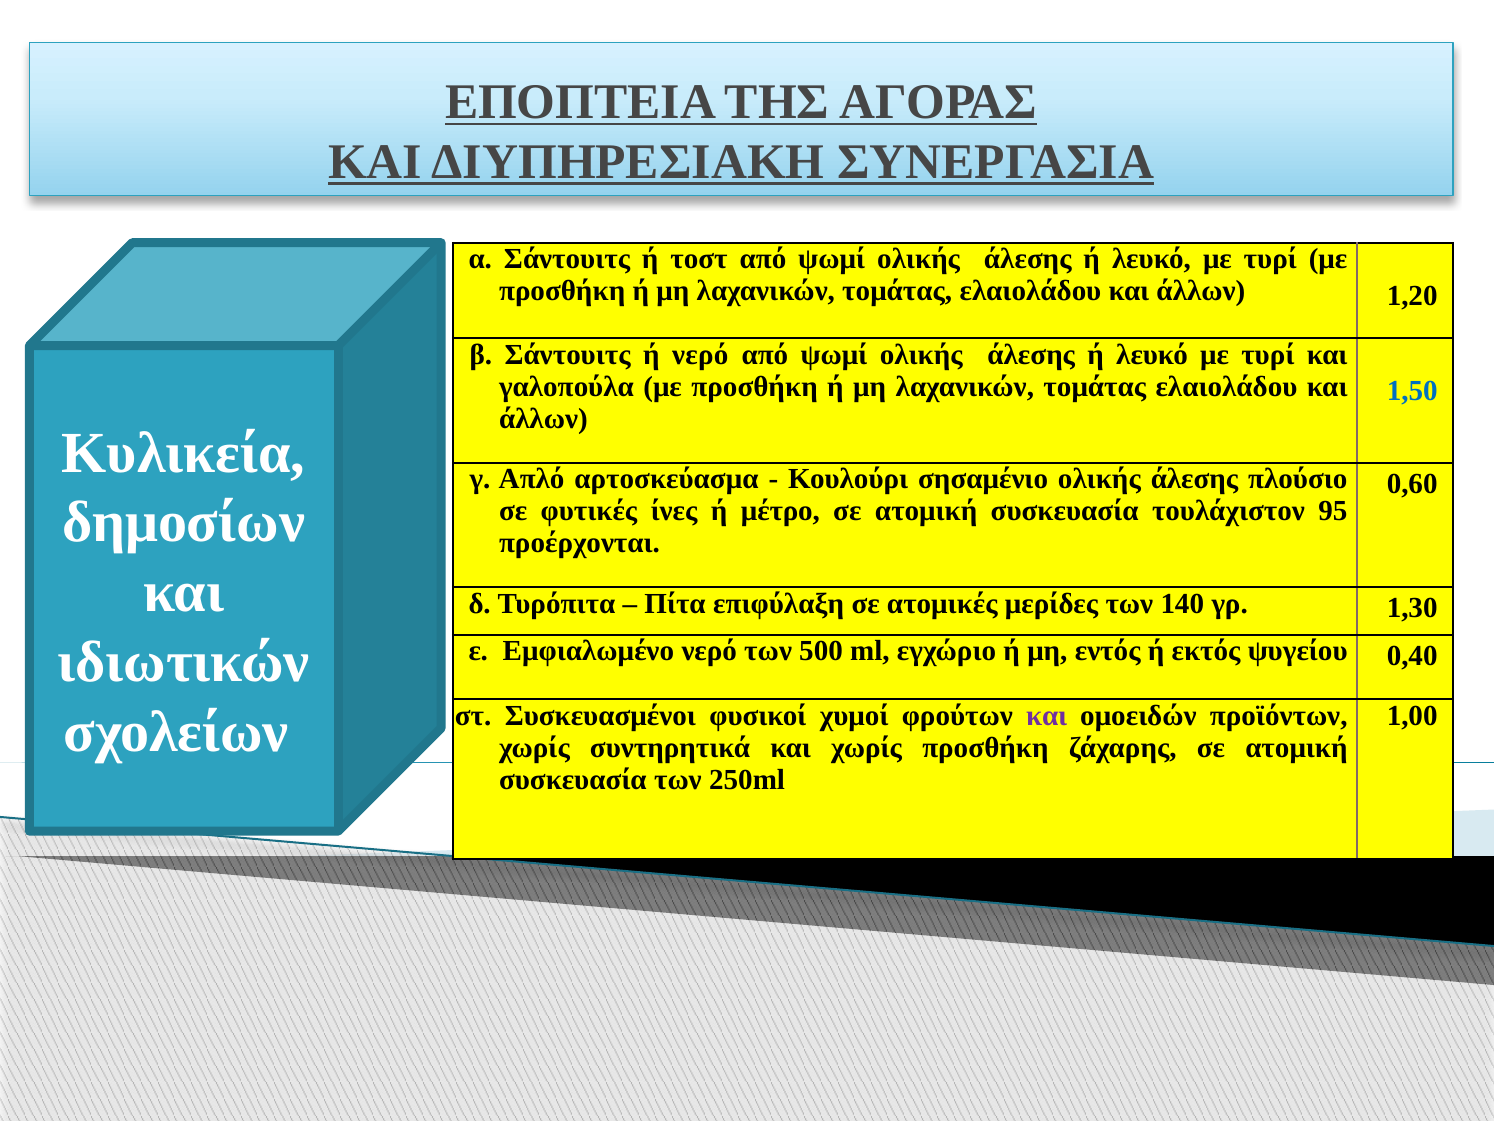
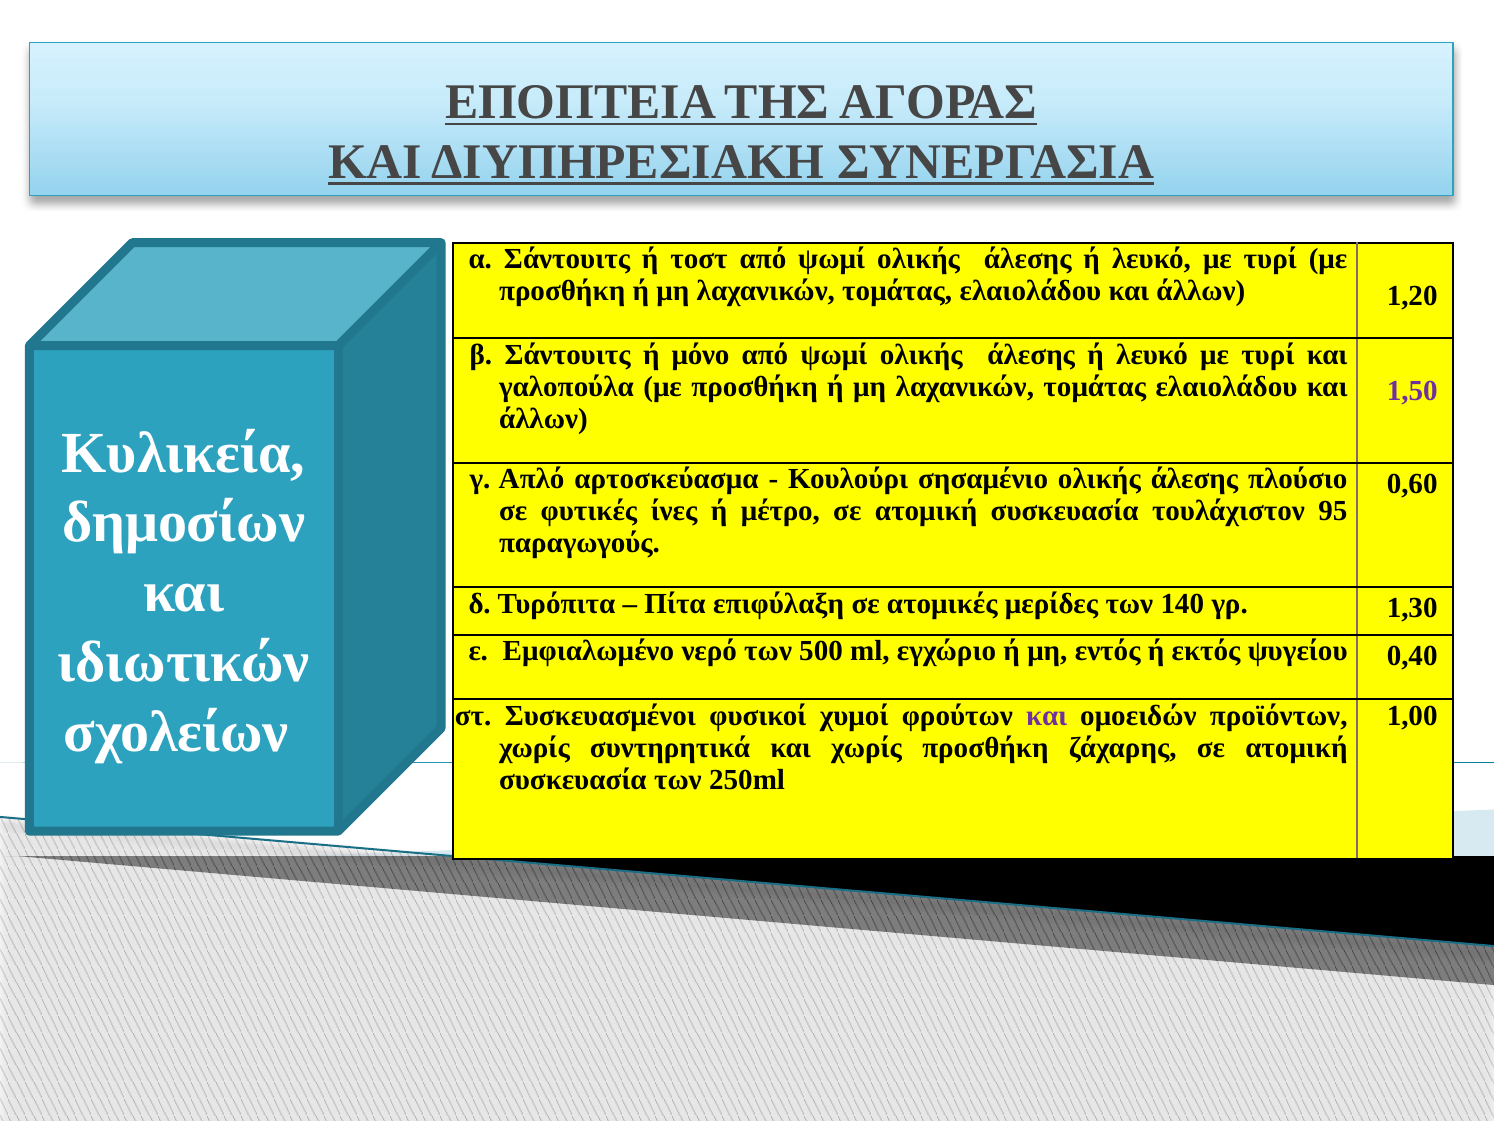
ή νερό: νερό -> μόνο (701, 354)
1,50 colour: blue -> purple (1412, 391)
προέρχονται: προέρχονται -> παραγωγούς (580, 543)
